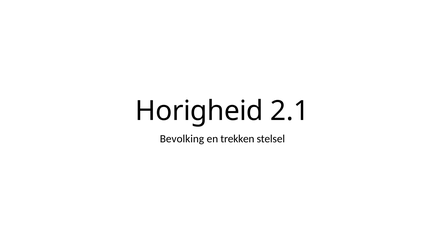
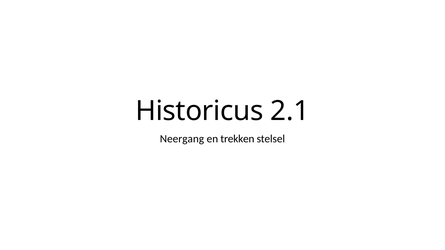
Horigheid: Horigheid -> Historicus (199, 111)
Bevolking: Bevolking -> Neergang (182, 139)
